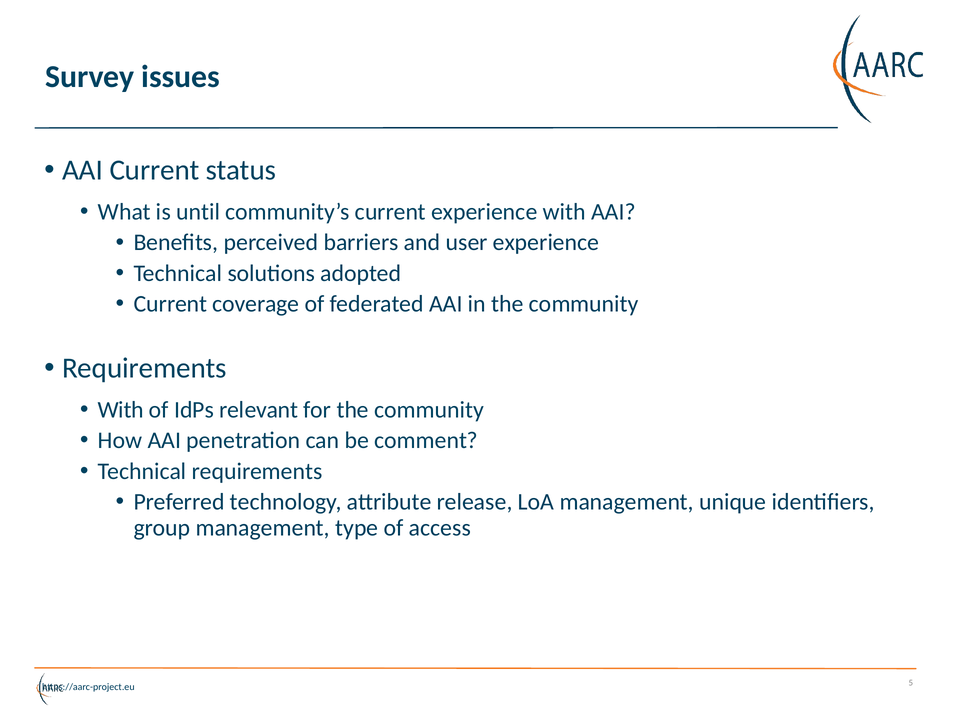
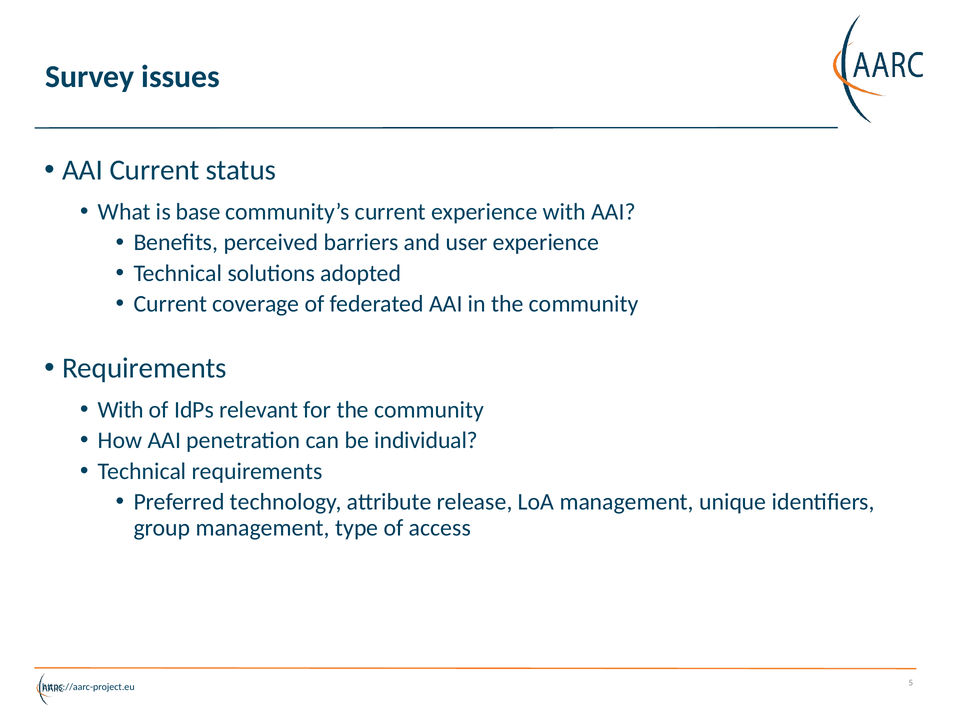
until: until -> base (198, 212)
comment: comment -> individual (426, 440)
